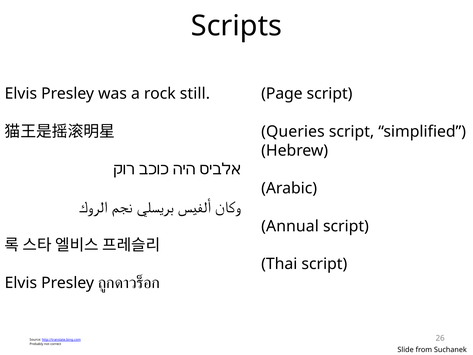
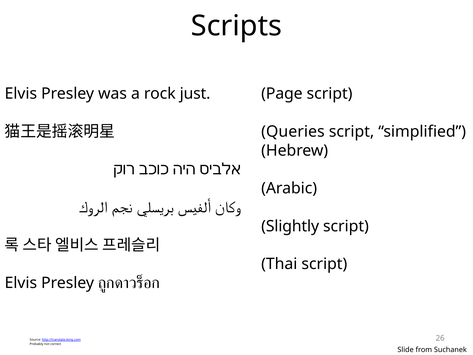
still: still -> just (195, 94)
Annual: Annual -> Slightly (290, 226)
